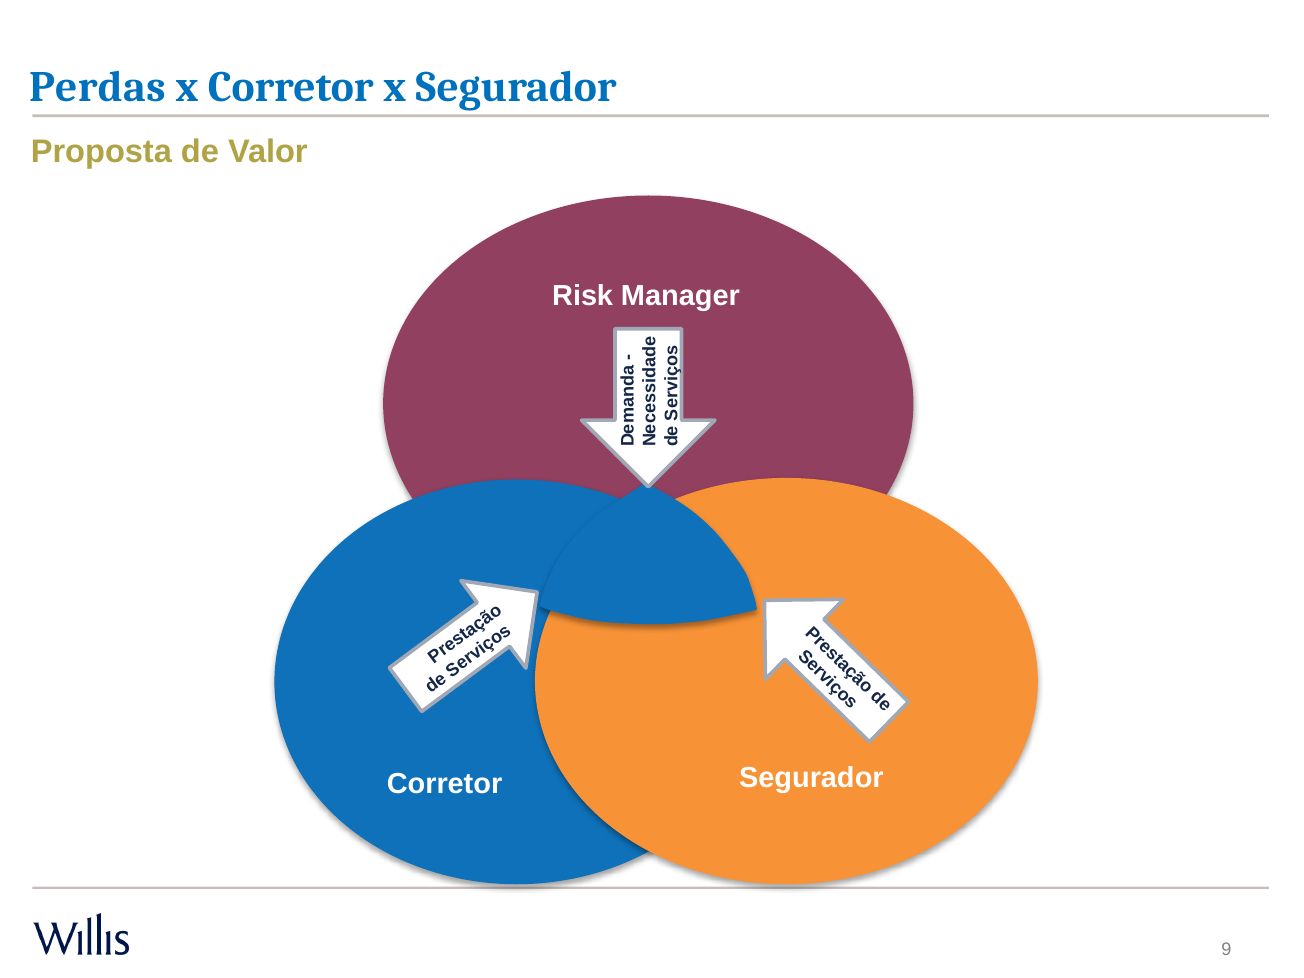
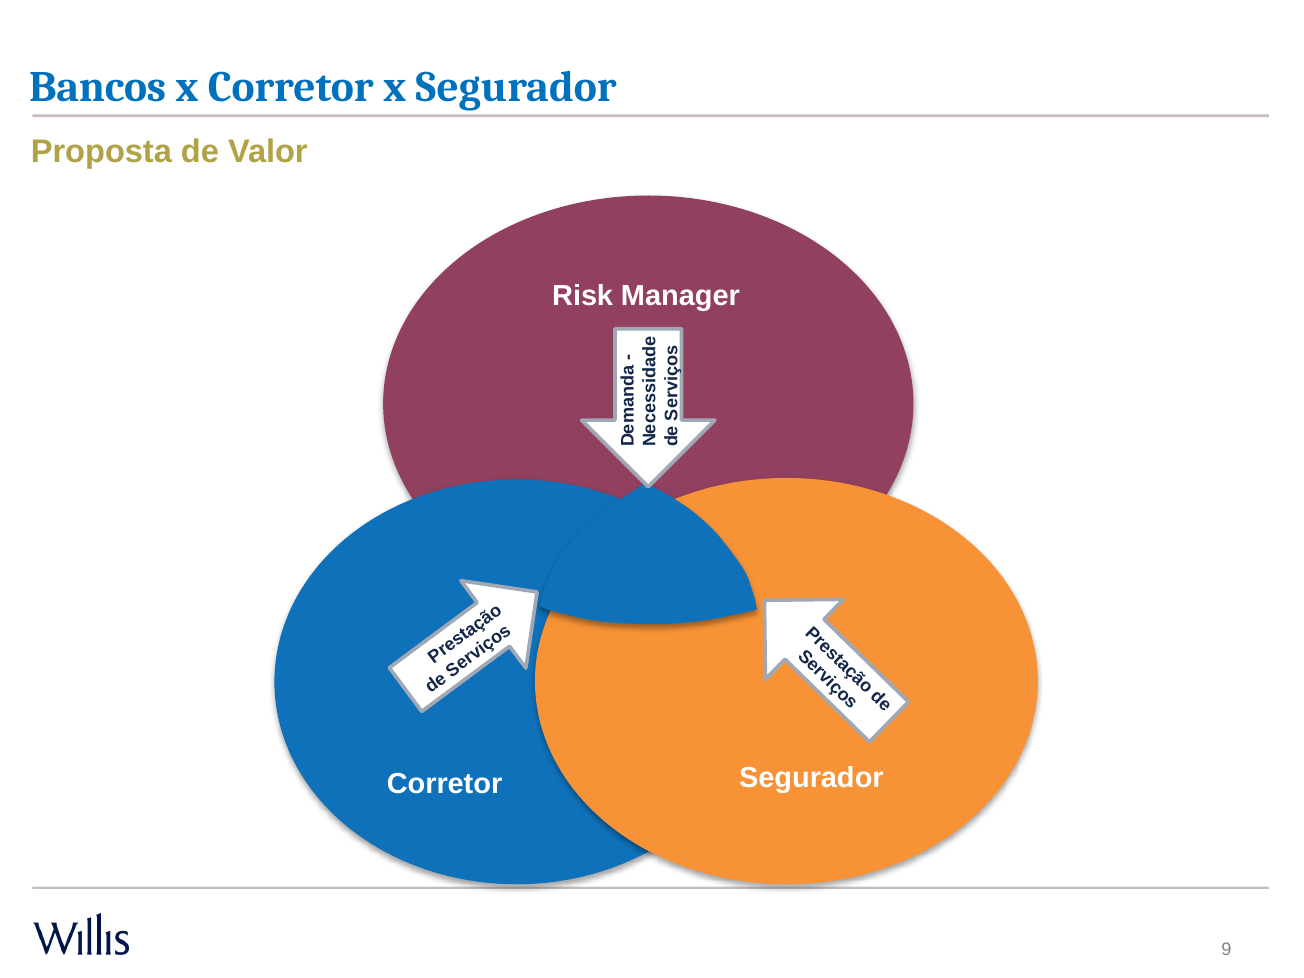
Perdas: Perdas -> Bancos (98, 87)
